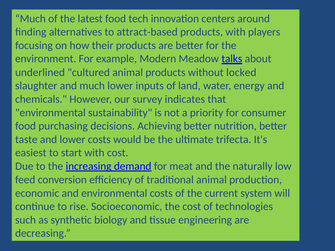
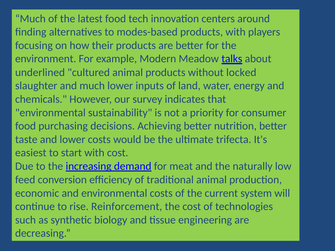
attract-based: attract-based -> modes-based (147, 32)
Socioeconomic: Socioeconomic -> Reinforcement (127, 207)
